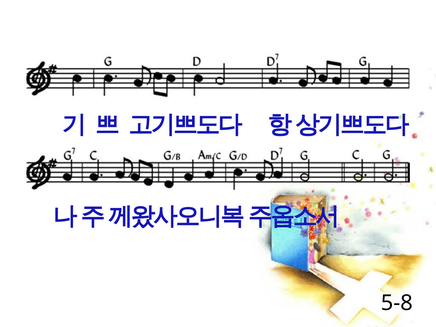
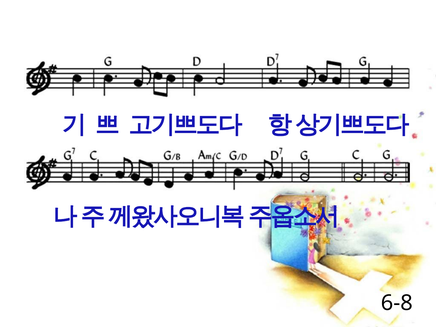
5-8: 5-8 -> 6-8 (397, 303)
